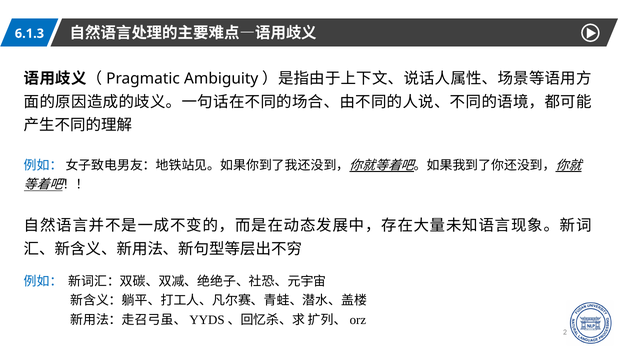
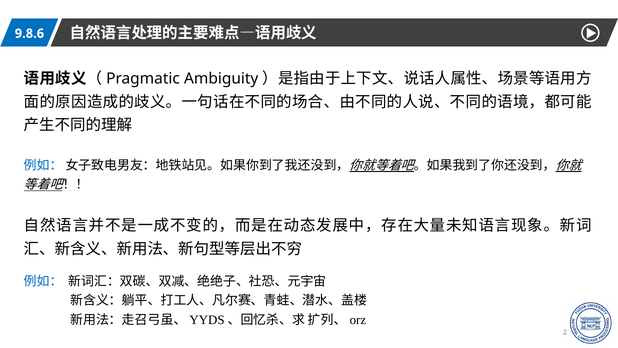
6.1.3: 6.1.3 -> 9.8.6 (29, 34)
